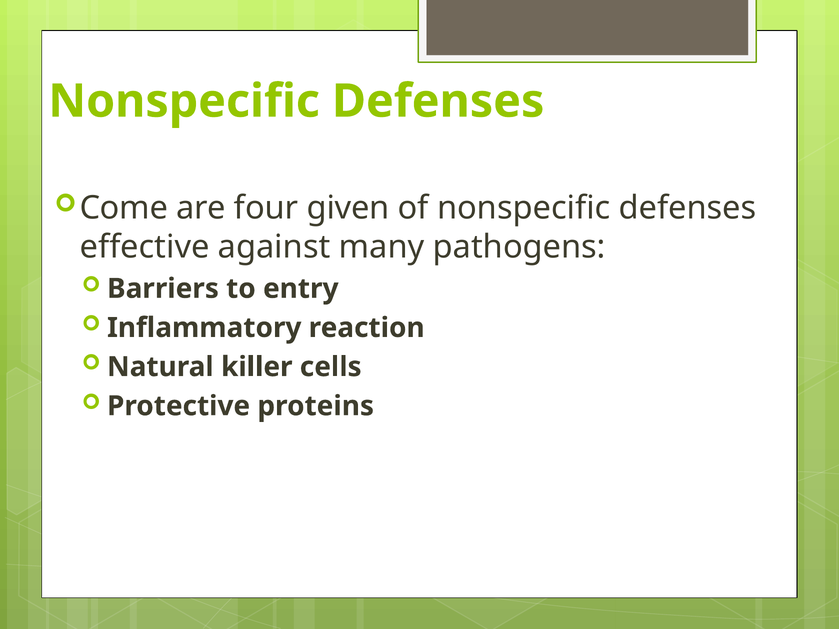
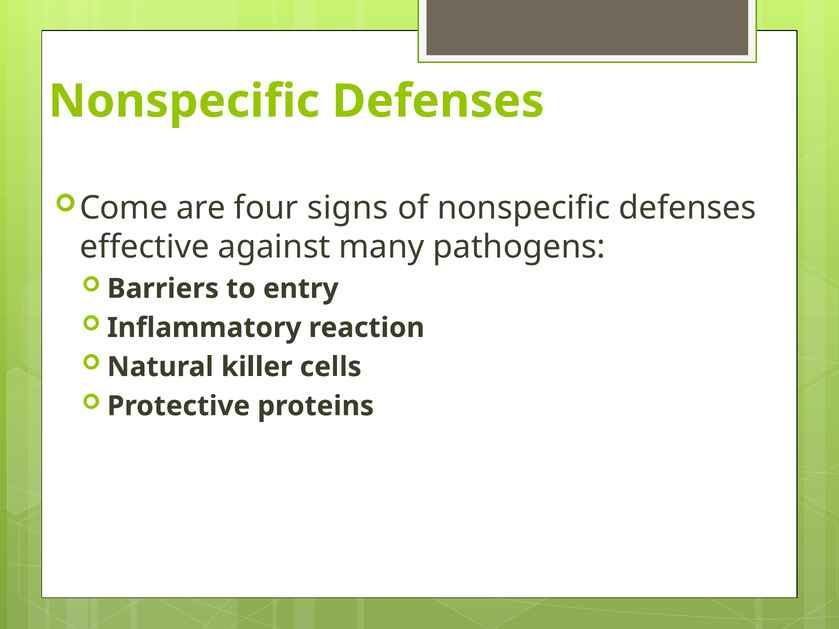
given: given -> signs (348, 208)
